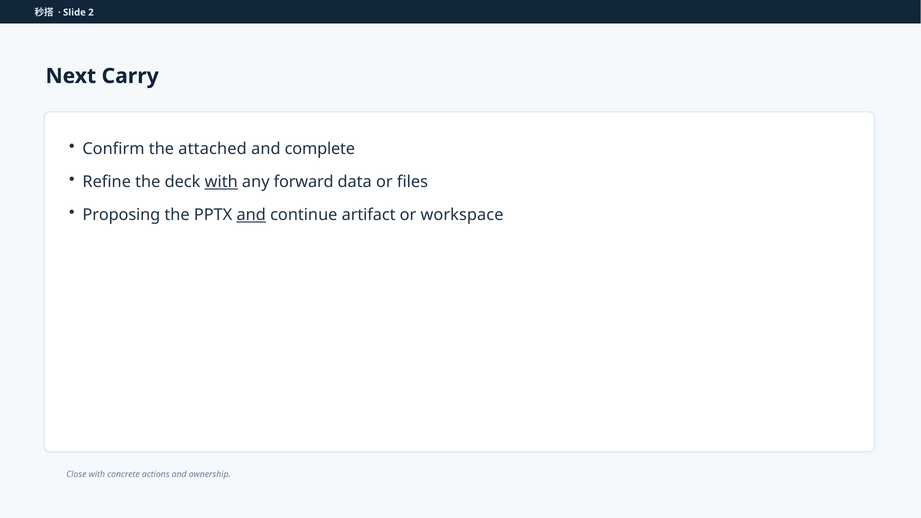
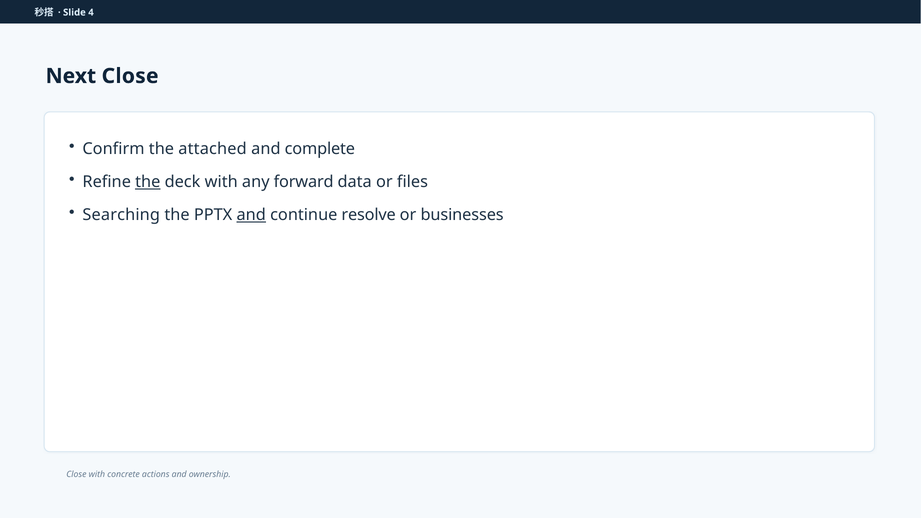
2: 2 -> 4 (91, 12)
Next Carry: Carry -> Close (130, 76)
the underline: none -> present (148, 182)
with underline: present -> none (221, 182)
Proposing: Proposing -> Searching (121, 215)
artifact: artifact -> resolve (369, 215)
workspace: workspace -> businesses (462, 215)
